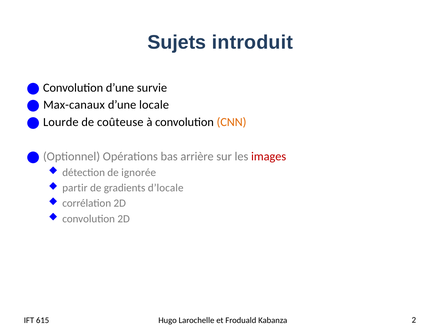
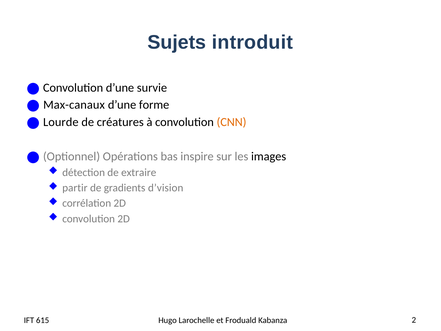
locale: locale -> forme (154, 105)
coûteuse: coûteuse -> créatures (120, 122)
arrière: arrière -> inspire (197, 156)
images colour: red -> black (269, 156)
ignorée: ignorée -> extraire (139, 172)
d’locale: d’locale -> d’vision (166, 188)
